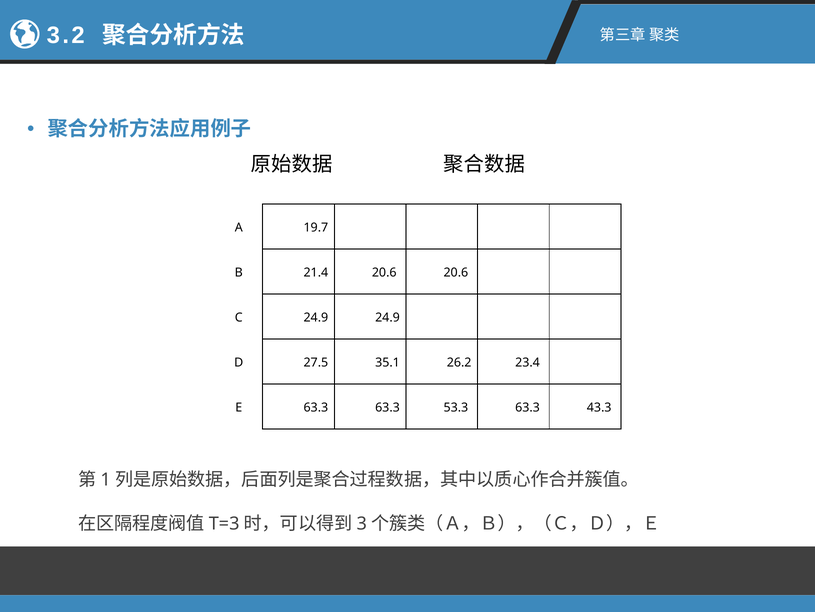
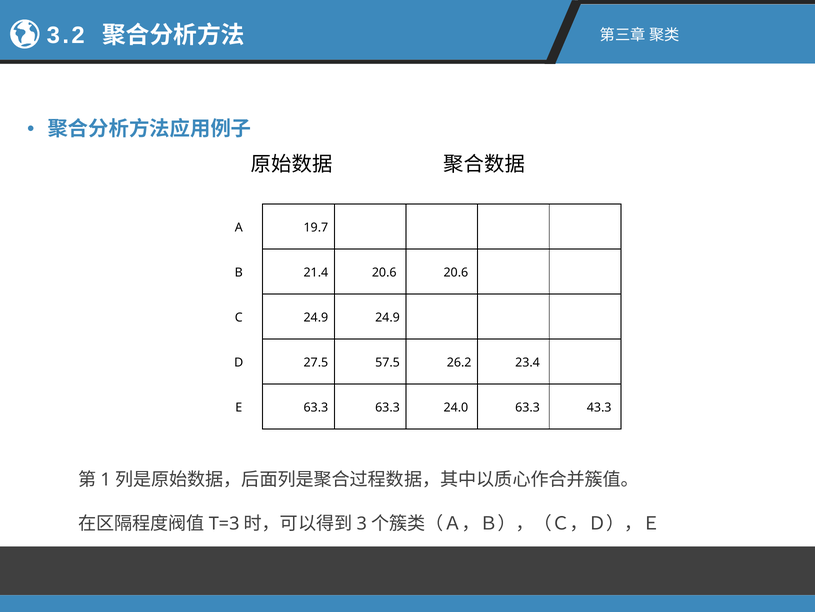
35.1: 35.1 -> 57.5 (388, 362)
53.3: 53.3 -> 24.0 (456, 407)
